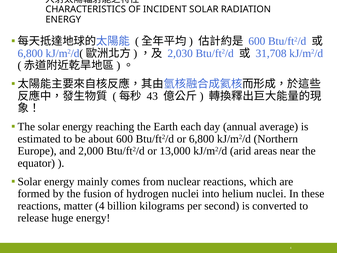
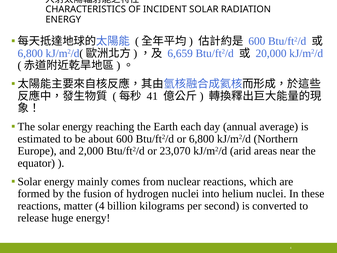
2,030: 2,030 -> 6,659 (180, 53)
31,708: 31,708 -> 20,000 (271, 53)
43: 43 -> 41 (152, 96)
13,000: 13,000 -> 23,070 (175, 151)
